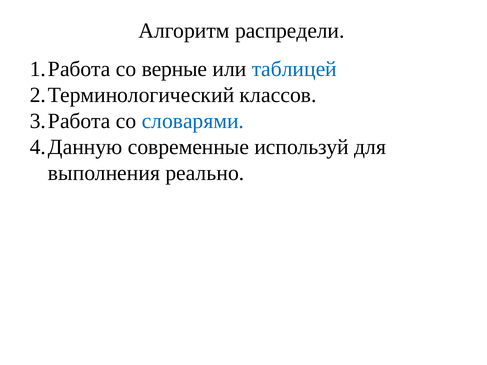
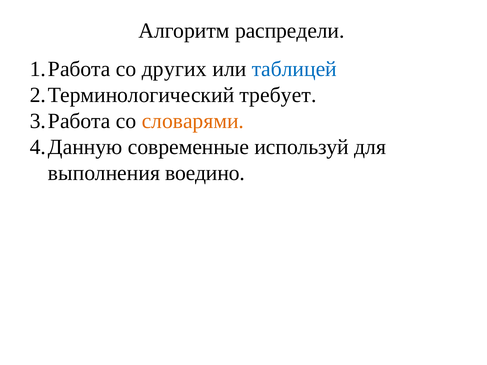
верные: верные -> других (174, 69)
классов: классов -> требует (278, 95)
словарями colour: blue -> orange (193, 121)
реально: реально -> воедино (205, 173)
